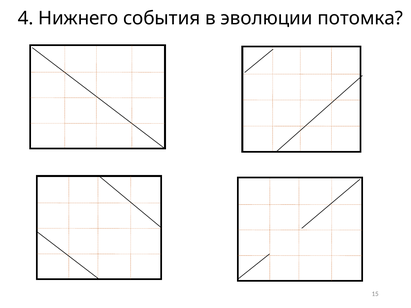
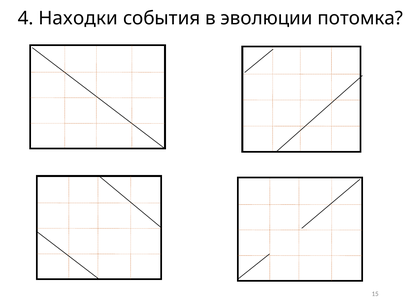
Нижнего: Нижнего -> Находки (78, 18)
